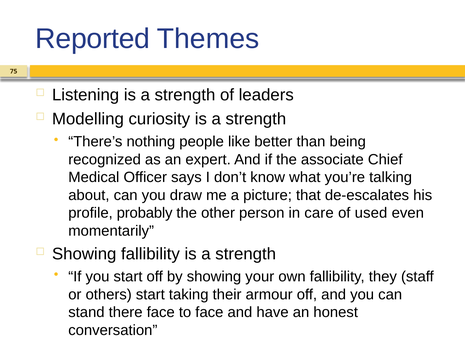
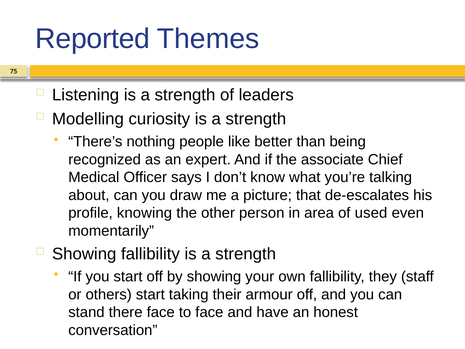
probably: probably -> knowing (144, 213)
care: care -> area (319, 213)
